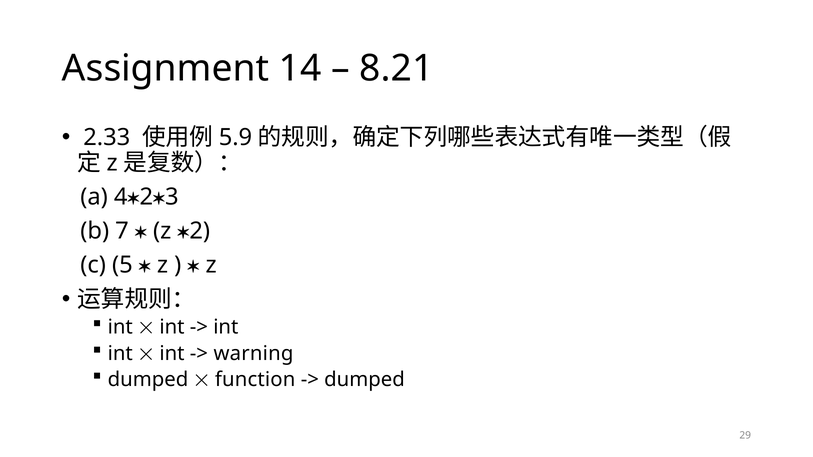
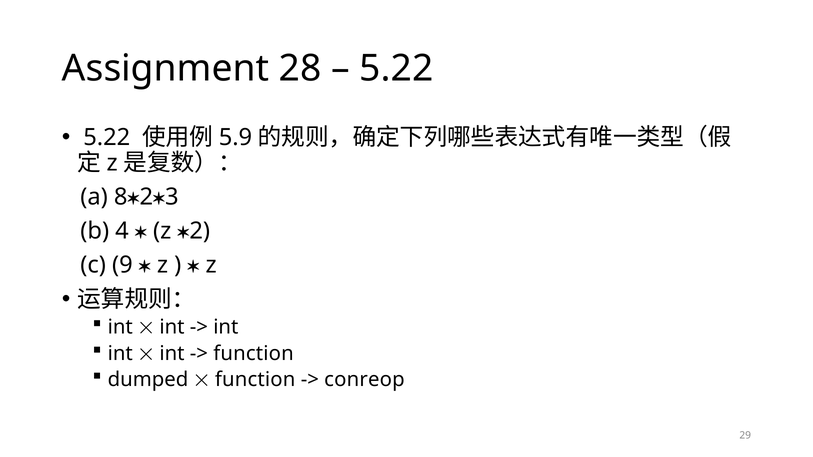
14: 14 -> 28 (300, 68)
8.21: 8.21 -> 5.22 (396, 68)
2.33: 2.33 -> 5.22 (107, 137)
4: 4 -> 8 (121, 197)
7: 7 -> 4 (122, 231)
5: 5 -> 9 (122, 265)
warning: warning -> function (254, 354)
dumped: dumped -> conreop (364, 380)
